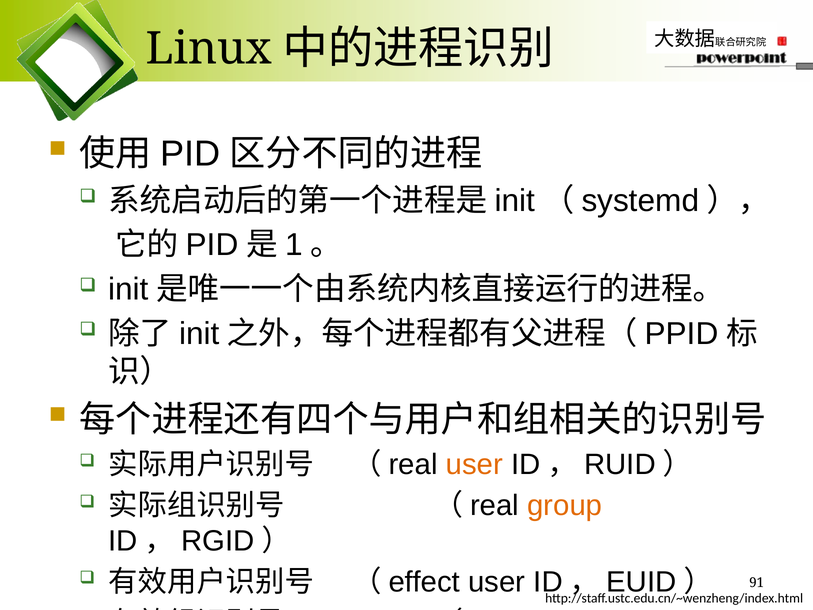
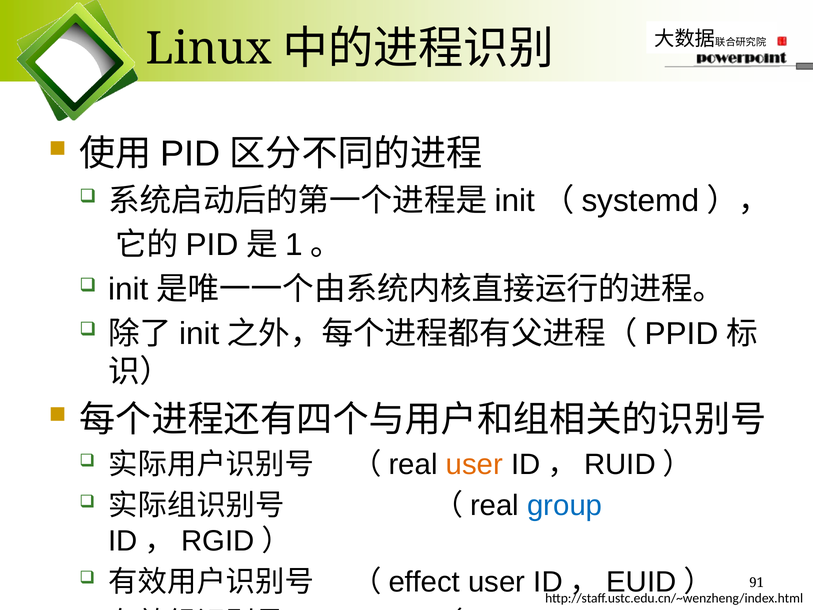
group colour: orange -> blue (565, 505)
